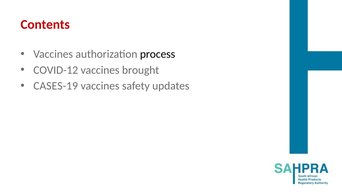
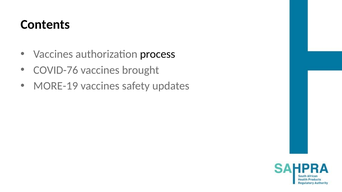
Contents colour: red -> black (45, 25)
COVID-12: COVID-12 -> COVID-76 (56, 70)
CASES-19: CASES-19 -> MORE-19 (56, 86)
